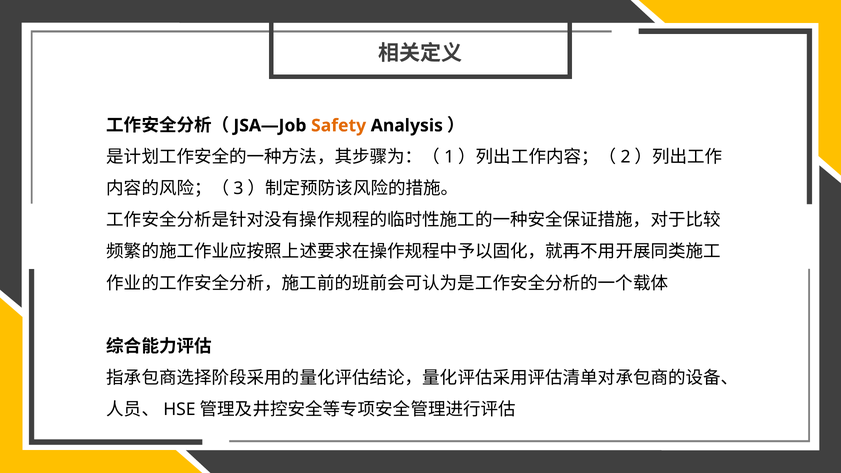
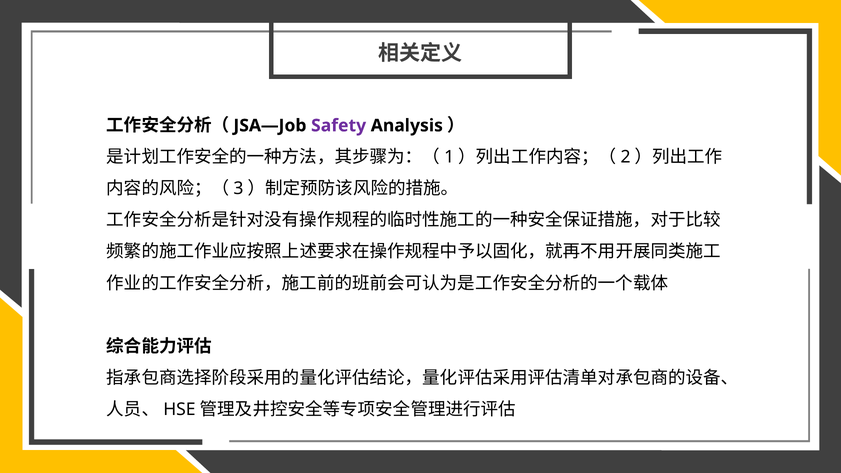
Safety colour: orange -> purple (339, 126)
